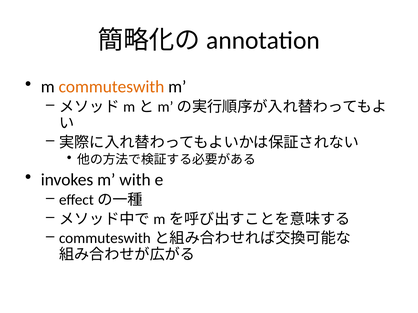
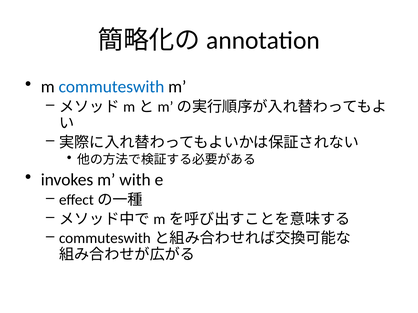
commuteswith colour: orange -> blue (111, 87)
